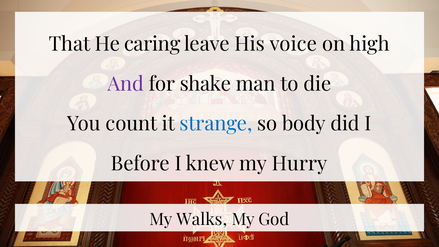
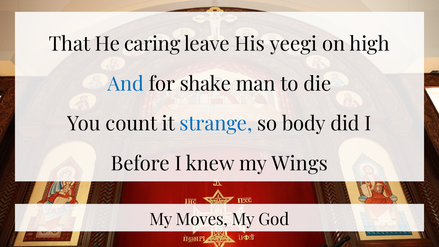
voice: voice -> yeegi (293, 44)
And colour: purple -> blue (126, 84)
Hurry: Hurry -> Wings (300, 164)
Walks: Walks -> Moves (202, 220)
